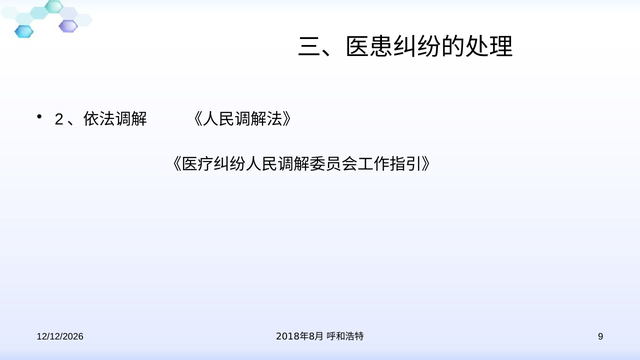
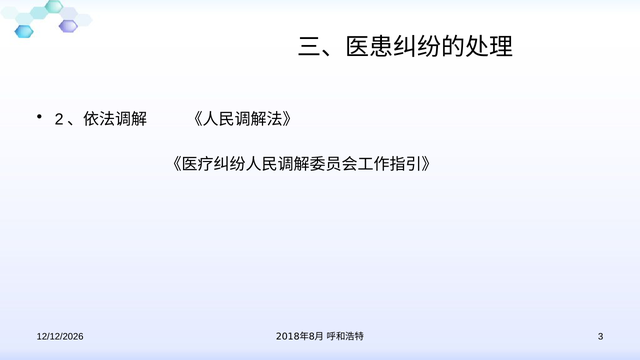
9: 9 -> 3 (601, 336)
